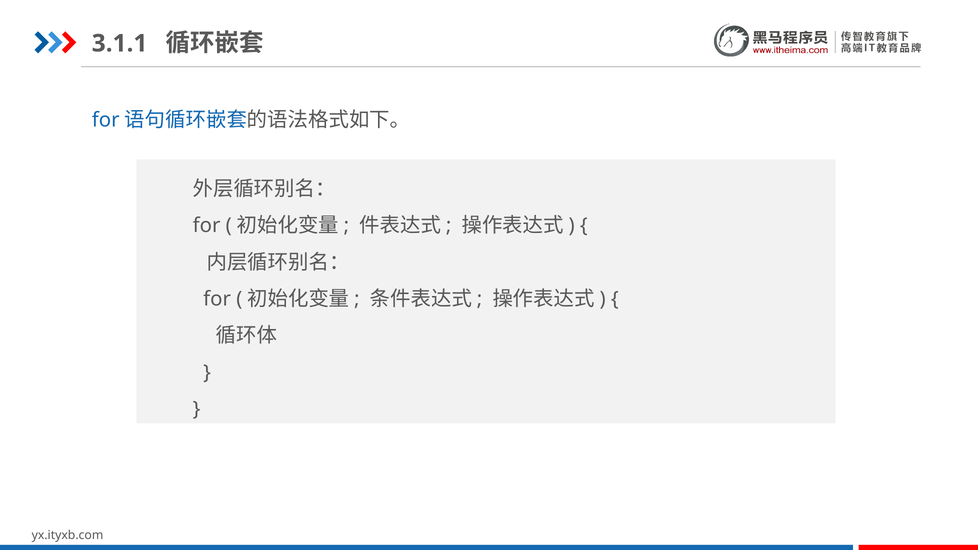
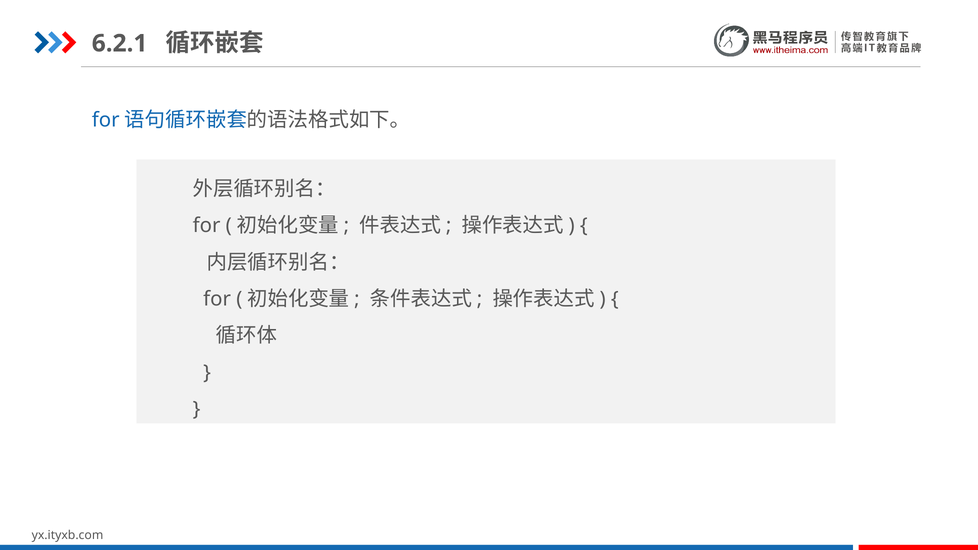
3.1.1: 3.1.1 -> 6.2.1 (120, 43)
